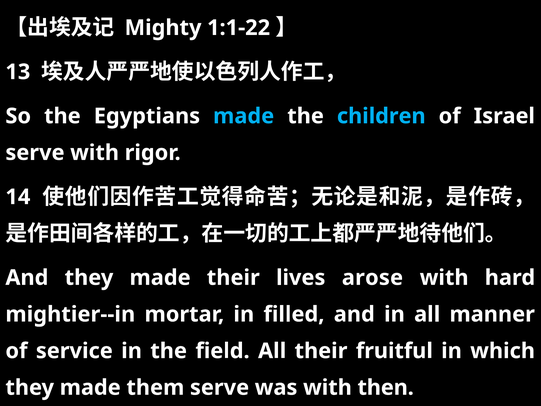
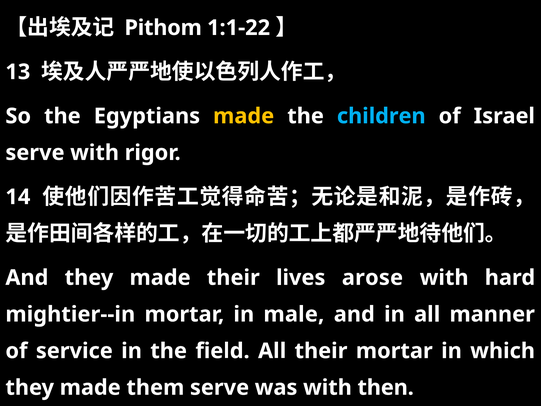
Mighty: Mighty -> Pithom (163, 28)
made colour: light blue -> yellow (244, 116)
filled: filled -> male (294, 314)
their fruitful: fruitful -> mortar (394, 351)
